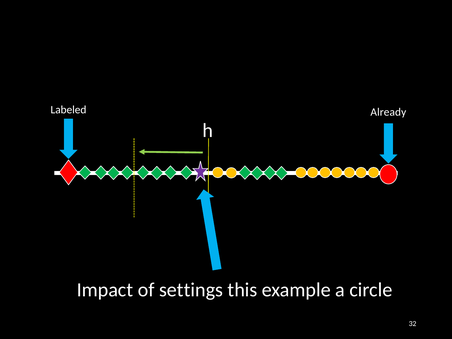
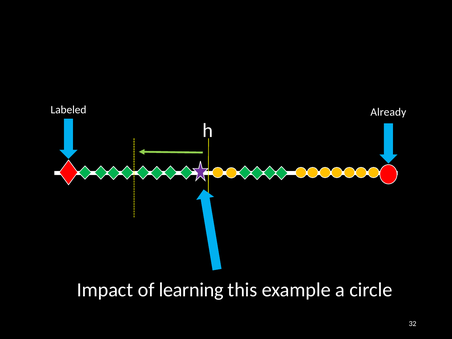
settings: settings -> learning (191, 290)
